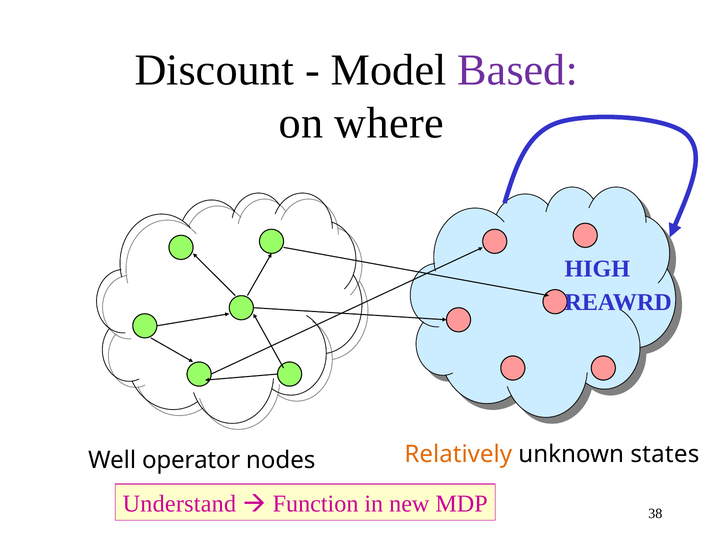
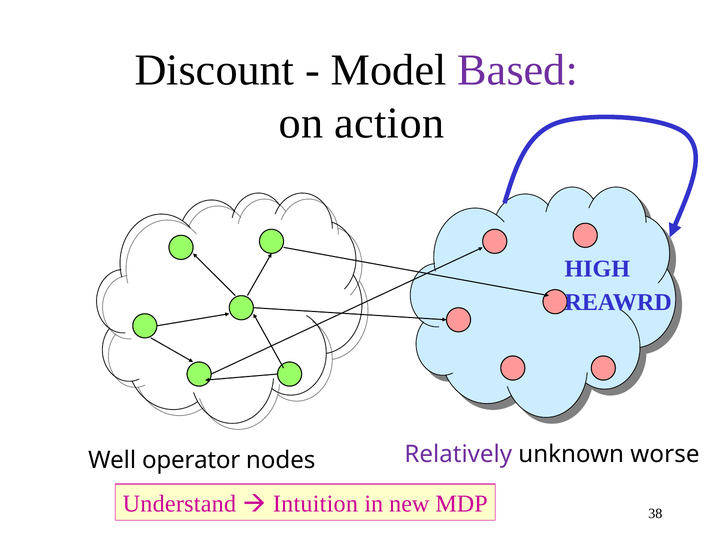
where: where -> action (389, 123)
Relatively colour: orange -> purple (458, 454)
states: states -> worse (665, 454)
Function: Function -> Intuition (315, 504)
